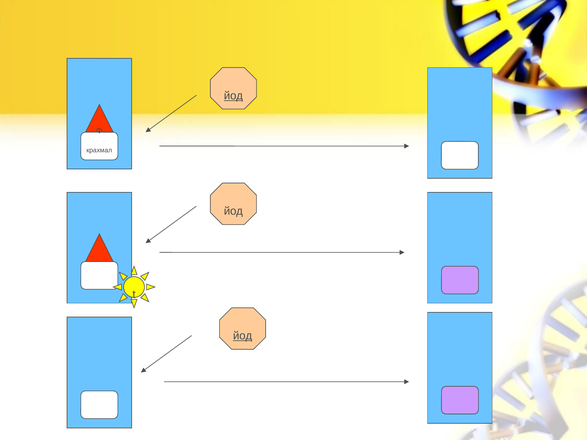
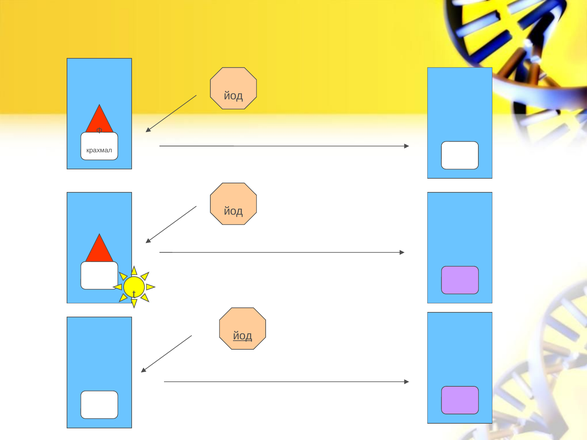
йод underline: present -> none (233, 96)
